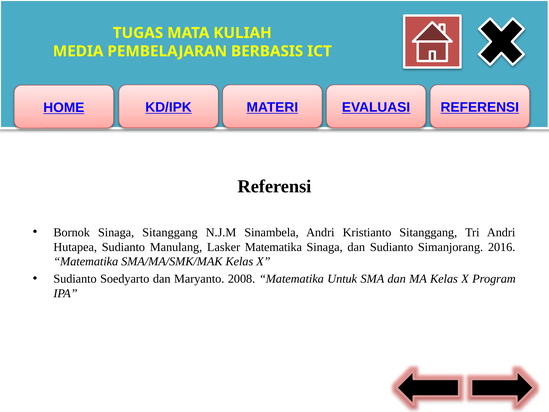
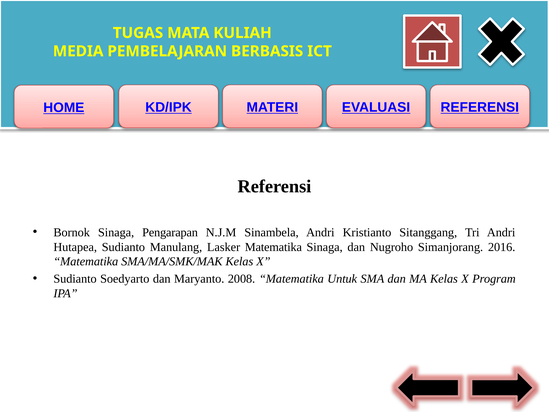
Sinaga Sitanggang: Sitanggang -> Pengarapan (170, 232)
dan Sudianto: Sudianto -> Nugroho (392, 247)
